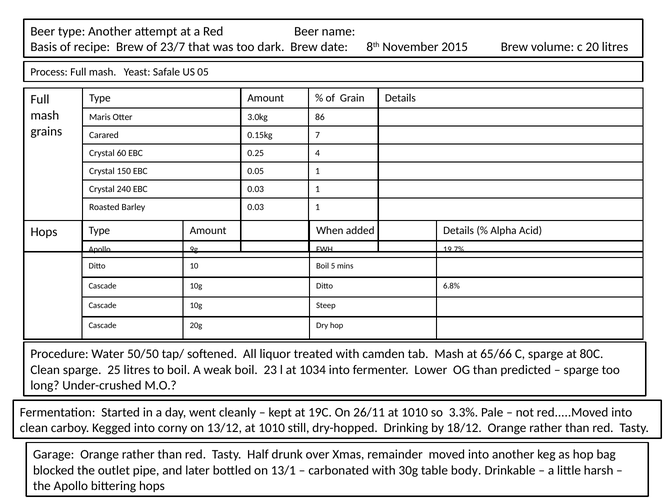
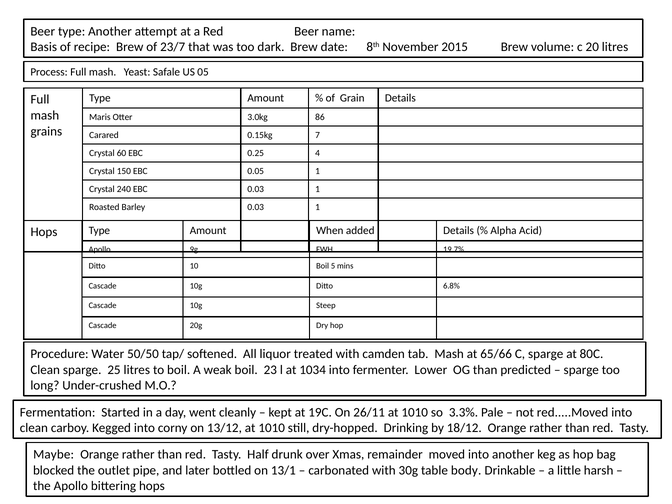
Garage: Garage -> Maybe (54, 455)
